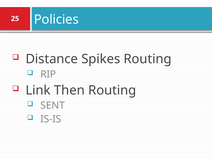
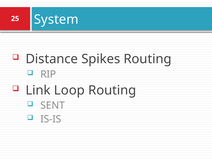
Policies: Policies -> System (56, 19)
Then: Then -> Loop (69, 90)
